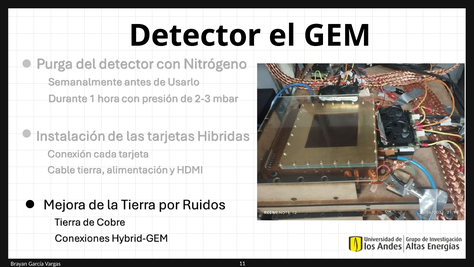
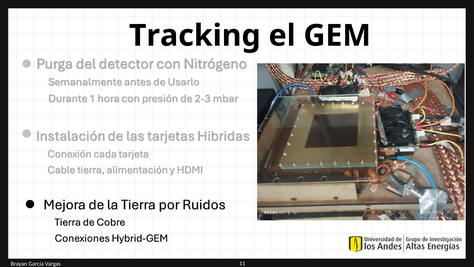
Detector: Detector -> Tracking (195, 36)
